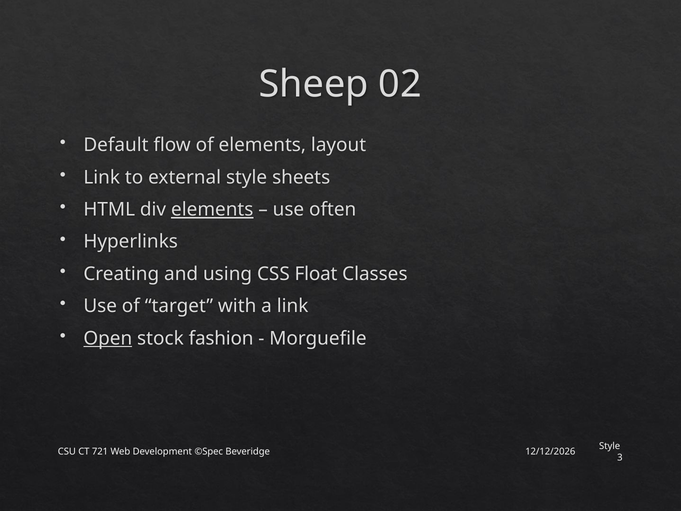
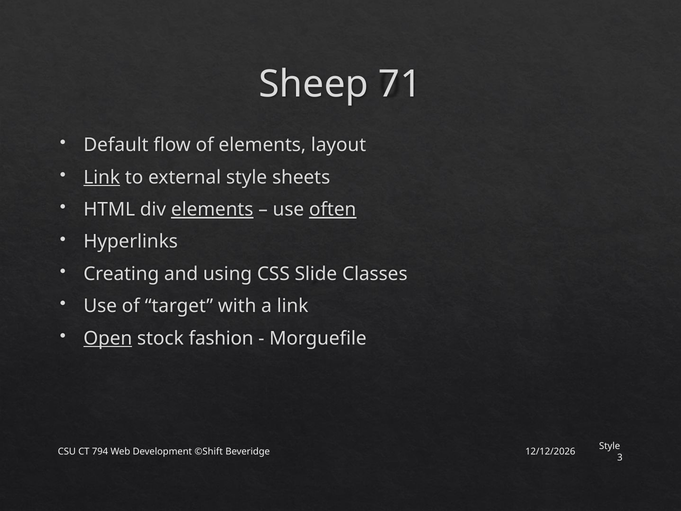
02: 02 -> 71 (400, 84)
Link underline: none -> present (102, 177)
often underline: none -> present (333, 209)
Float: Float -> Slide (316, 274)
721: 721 -> 794 (100, 452)
©Spec: ©Spec -> ©Shift (209, 452)
